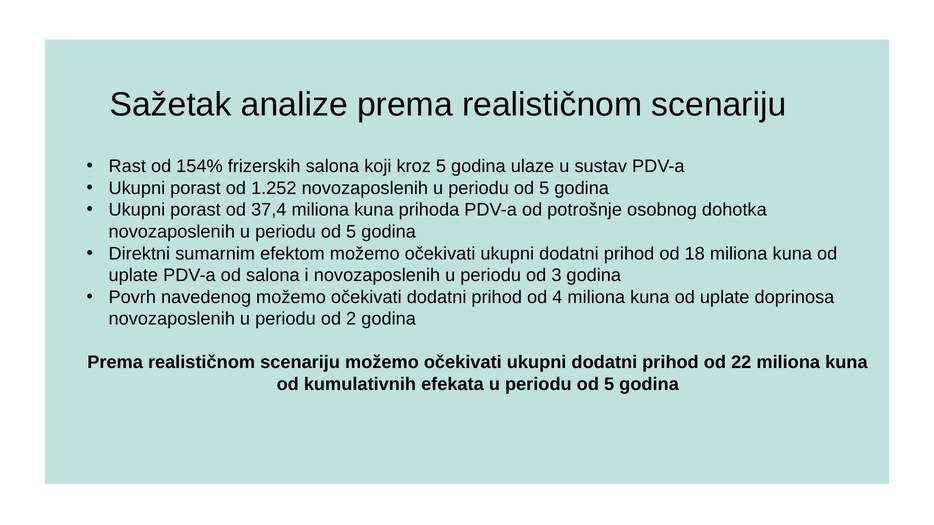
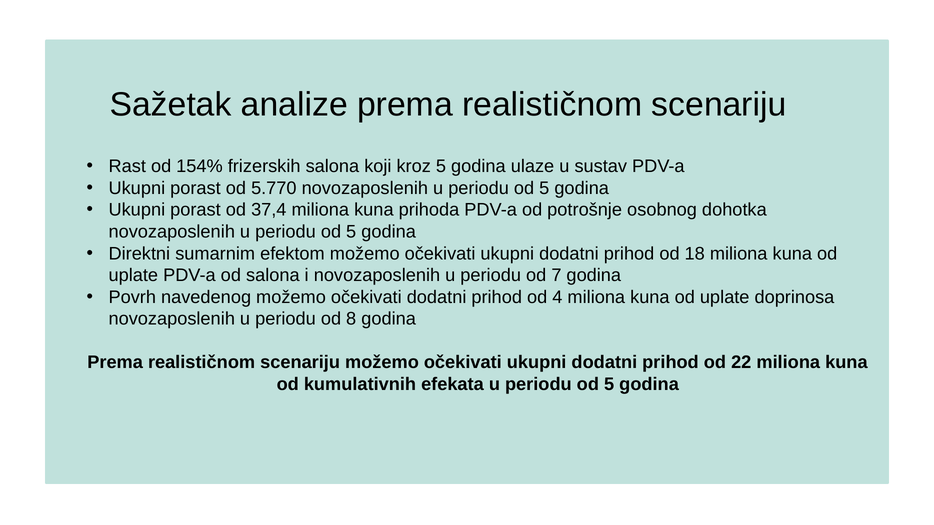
1.252: 1.252 -> 5.770 (274, 188)
3: 3 -> 7 (556, 276)
2: 2 -> 8 (351, 319)
